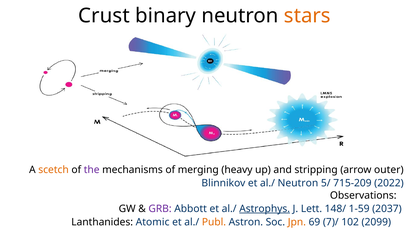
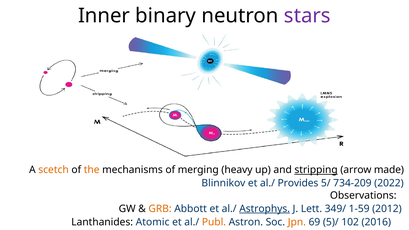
Crust: Crust -> Inner (104, 16)
stars colour: orange -> purple (307, 16)
the colour: purple -> orange (92, 170)
stripping underline: none -> present (316, 170)
outer: outer -> made (389, 170)
al./ Neutron: Neutron -> Provides (298, 183)
715-209: 715-209 -> 734-209 (352, 183)
GRB colour: purple -> orange (160, 209)
148/: 148/ -> 349/ (335, 209)
2037: 2037 -> 2012 (387, 209)
7)/: 7)/ -> 5)/ (331, 222)
2099: 2099 -> 2016 (376, 222)
